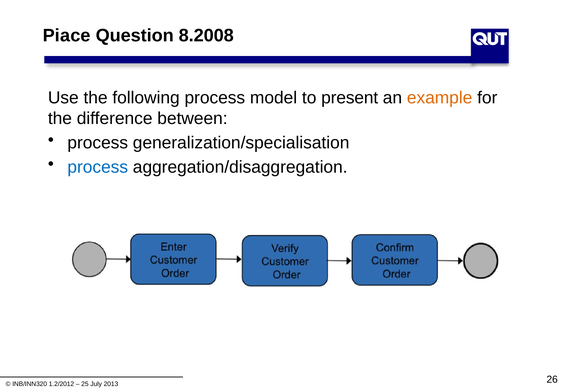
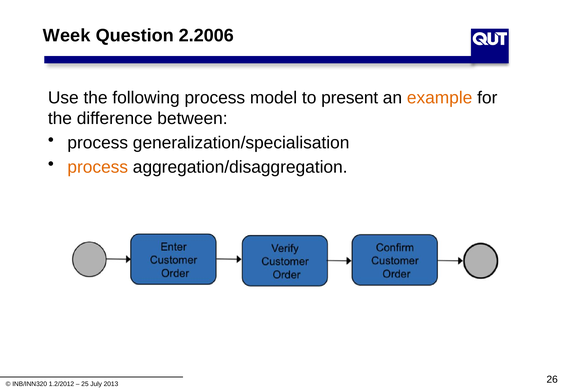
Piace: Piace -> Week (67, 36)
8.2008: 8.2008 -> 2.2006 (206, 36)
process colour: blue -> orange (98, 167)
